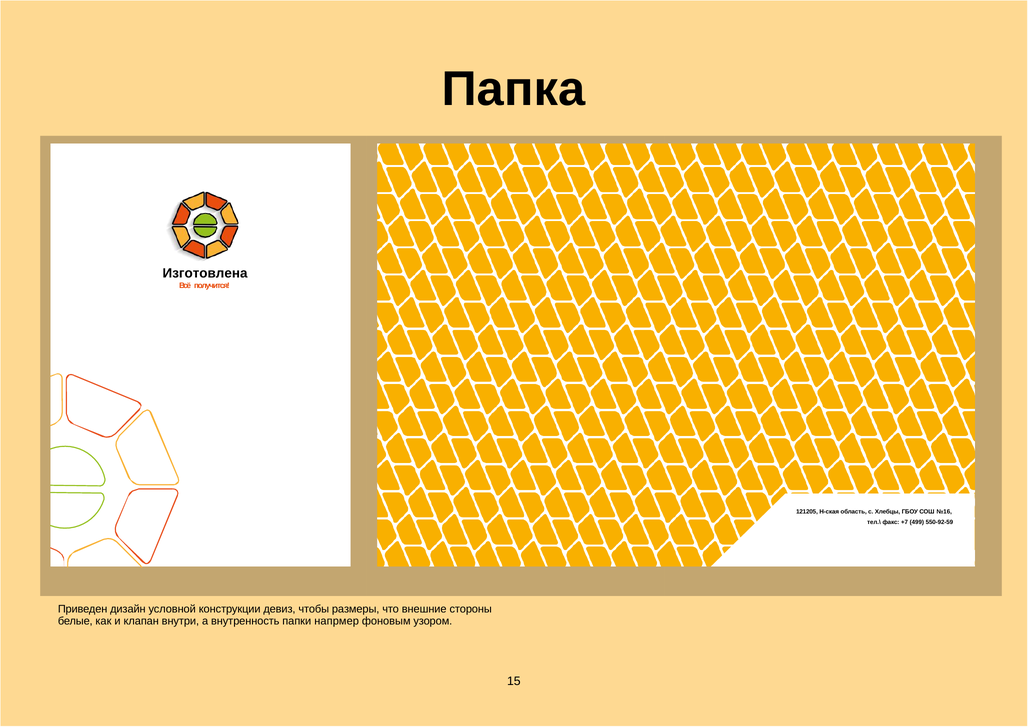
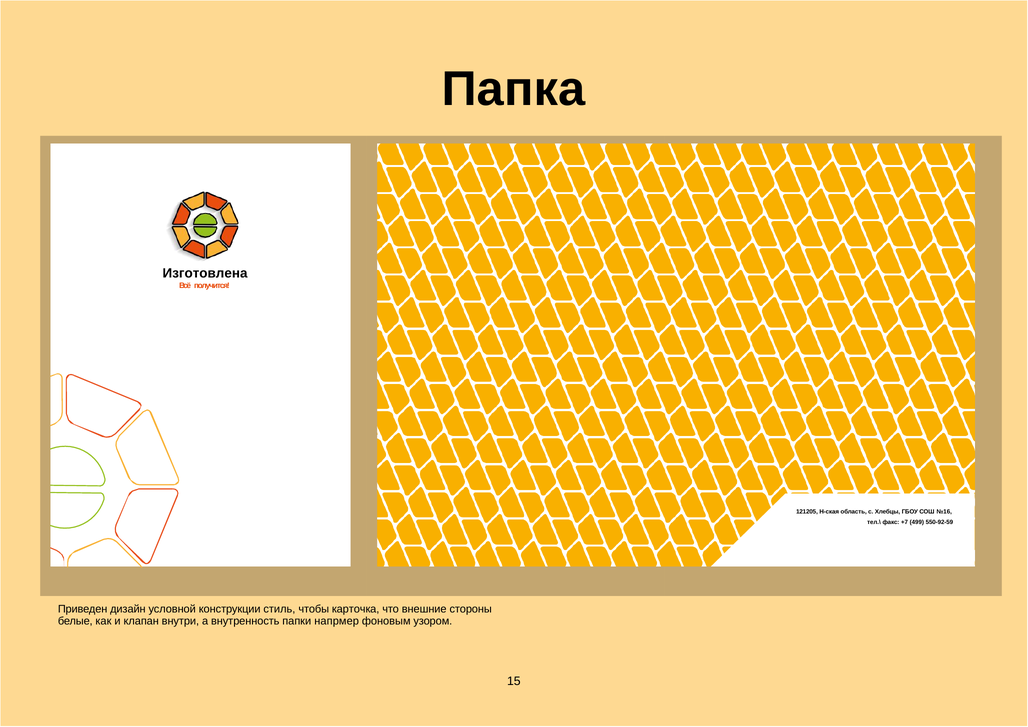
девиз: девиз -> стиль (279, 609)
размеры: размеры -> карточка (356, 609)
